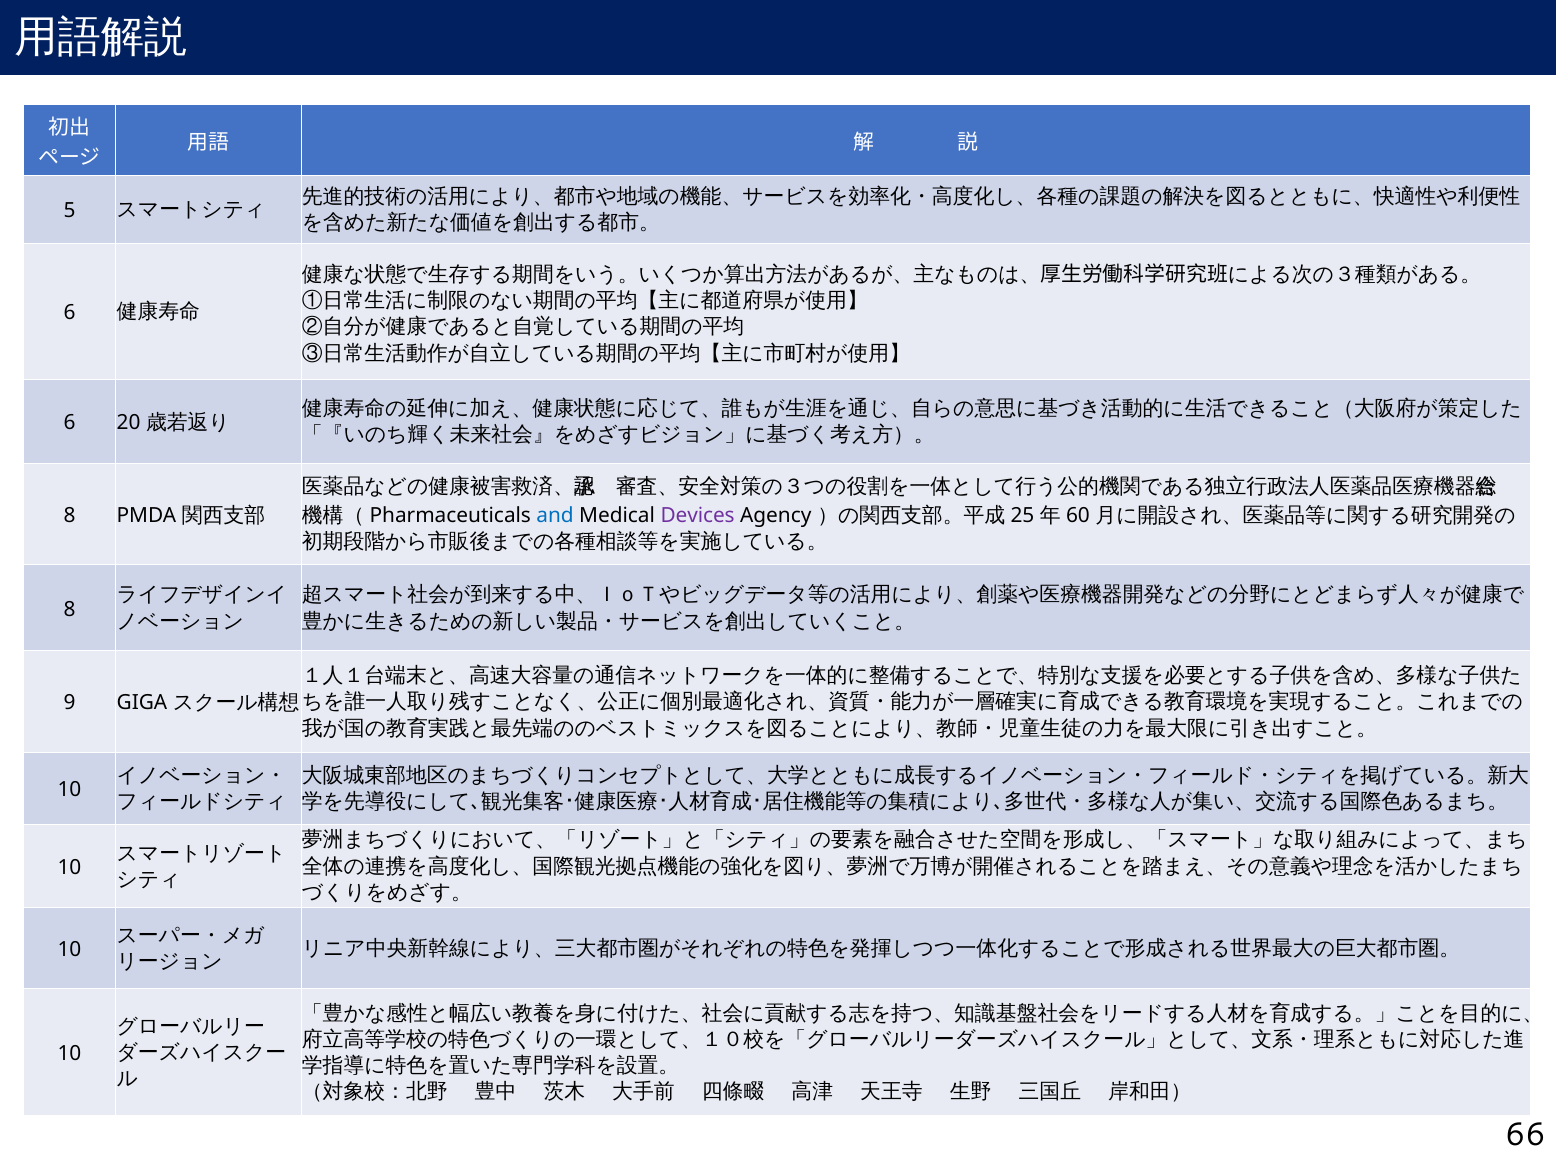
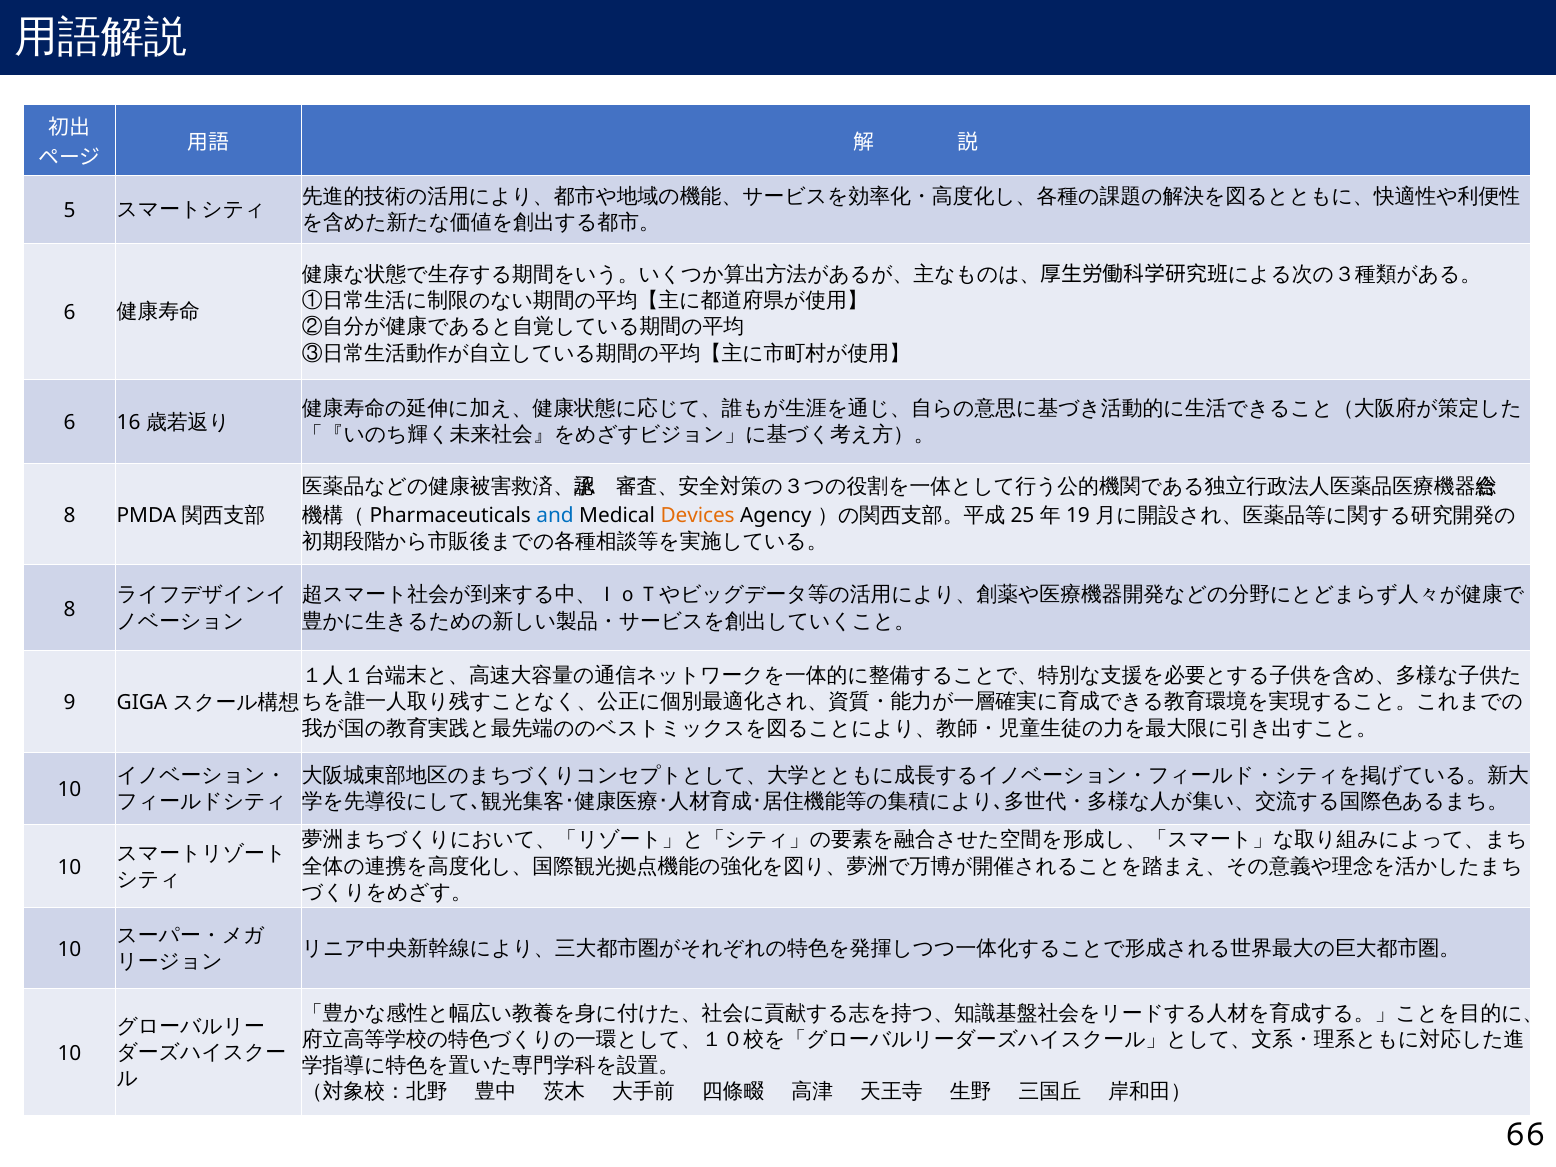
20: 20 -> 16 (129, 423)
Devices colour: purple -> orange (698, 515)
60: 60 -> 19 (1078, 515)
